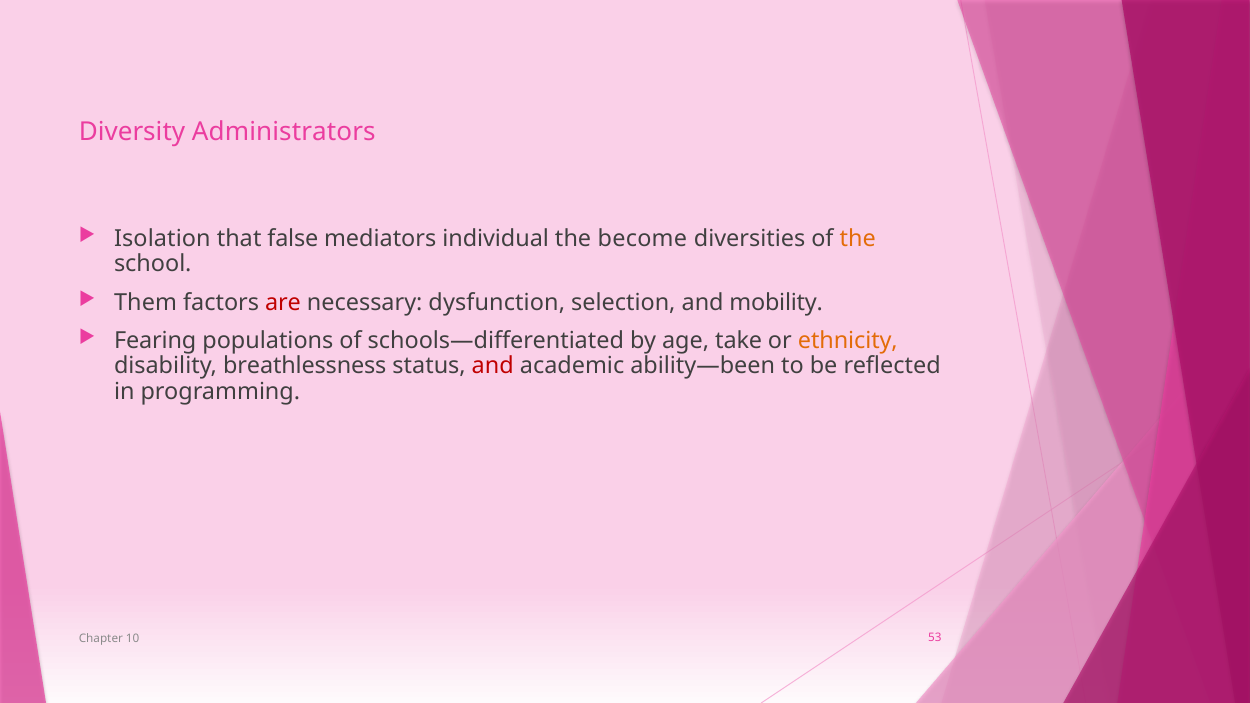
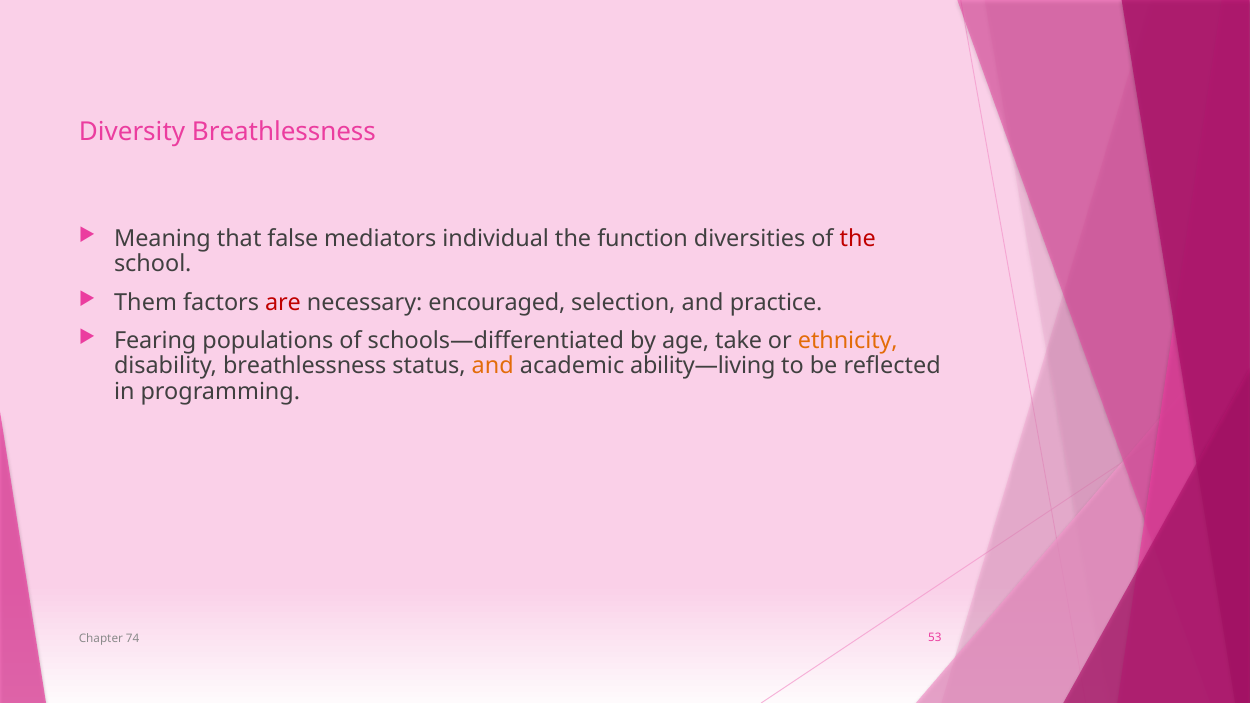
Diversity Administrators: Administrators -> Breathlessness (284, 132)
Isolation: Isolation -> Meaning (162, 239)
become: become -> function (643, 239)
the colour: orange -> red (858, 239)
dysfunction: dysfunction -> encouraged (497, 302)
mobility: mobility -> practice (776, 302)
and colour: red -> orange (493, 366)
ability—been: ability—been -> ability—living (703, 366)
10: 10 -> 74 (133, 639)
